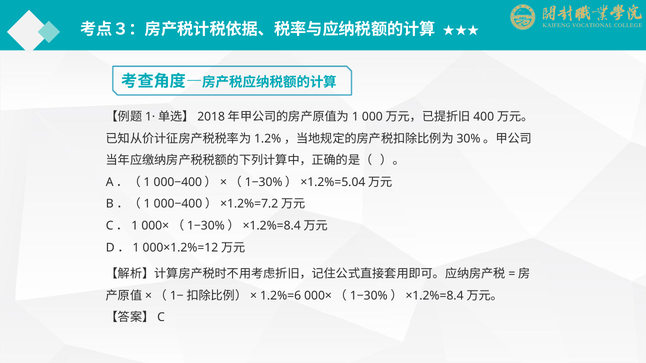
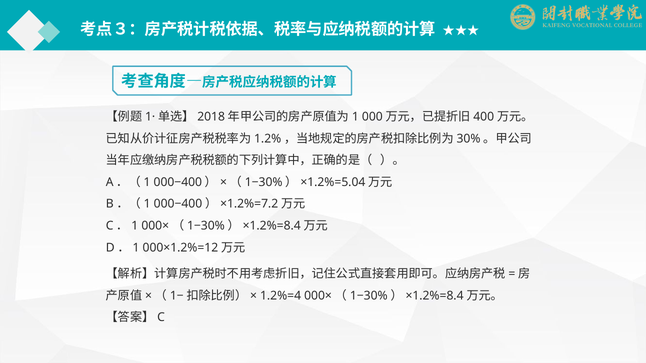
1.2%=6: 1.2%=6 -> 1.2%=4 (281, 296)
